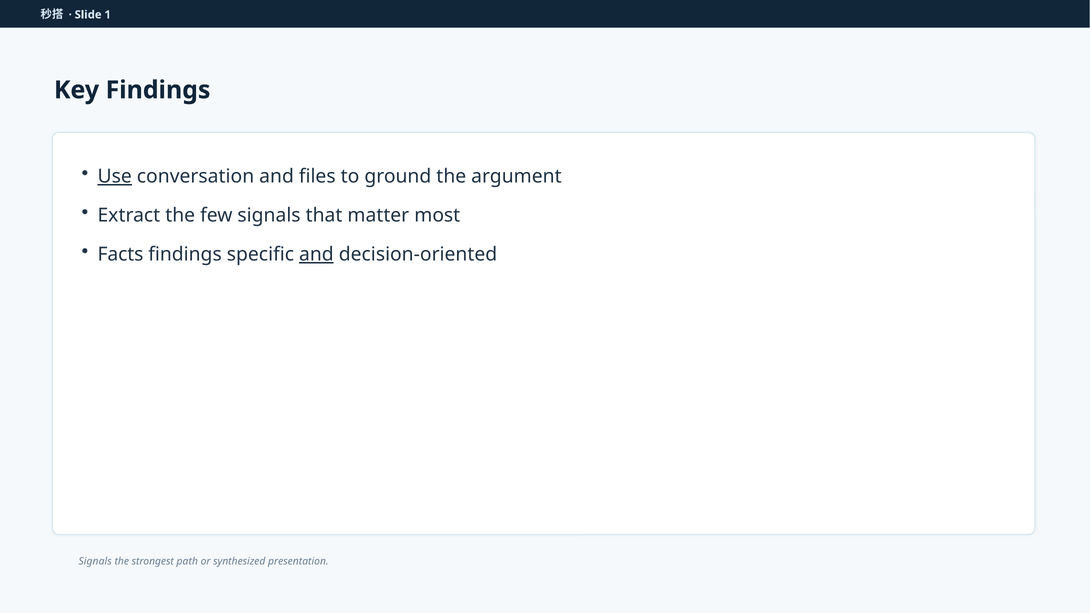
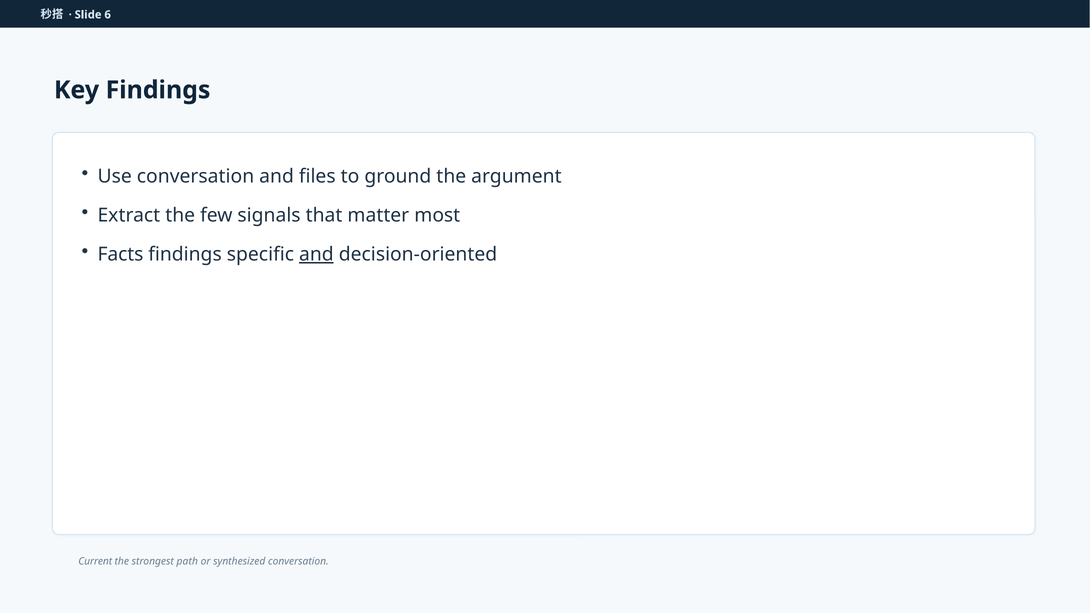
1: 1 -> 6 (108, 15)
Use underline: present -> none (115, 176)
Signals: Signals -> Current (95, 561)
synthesized presentation: presentation -> conversation (298, 561)
